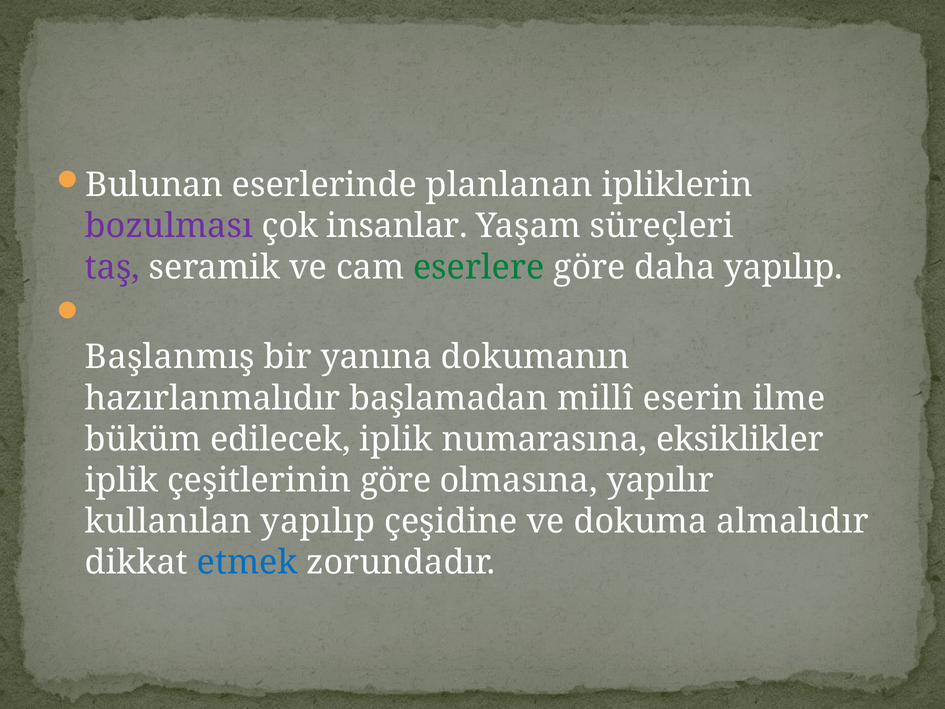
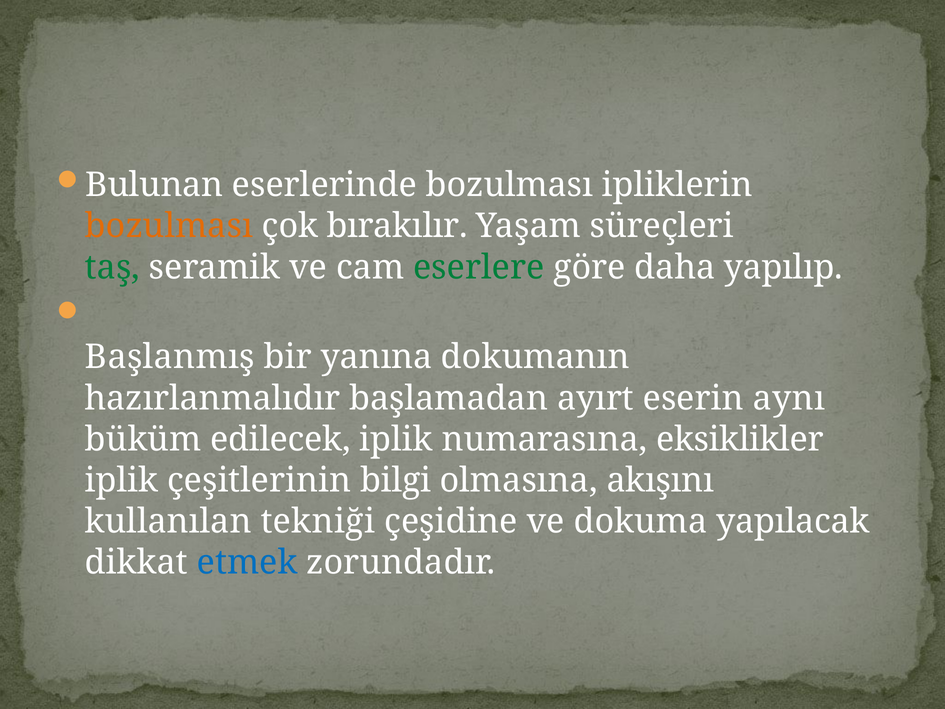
eserlerinde planlanan: planlanan -> bozulması (509, 185)
bozulması colour: purple -> orange (169, 226)
insanlar: insanlar -> bırakılır (397, 226)
taş colour: purple -> green (112, 267)
millî: millî -> ayırt (595, 398)
ilme: ilme -> aynı (789, 398)
çeşitlerinin göre: göre -> bilgi (396, 480)
yapılır: yapılır -> akışını (660, 480)
kullanılan yapılıp: yapılıp -> tekniği (318, 521)
almalıdır: almalıdır -> yapılacak (793, 521)
